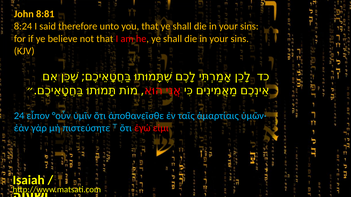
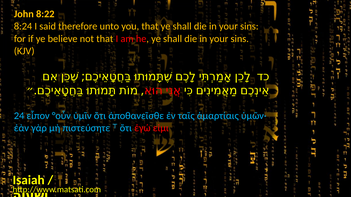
8:81: 8:81 -> 8:22 (45, 14)
